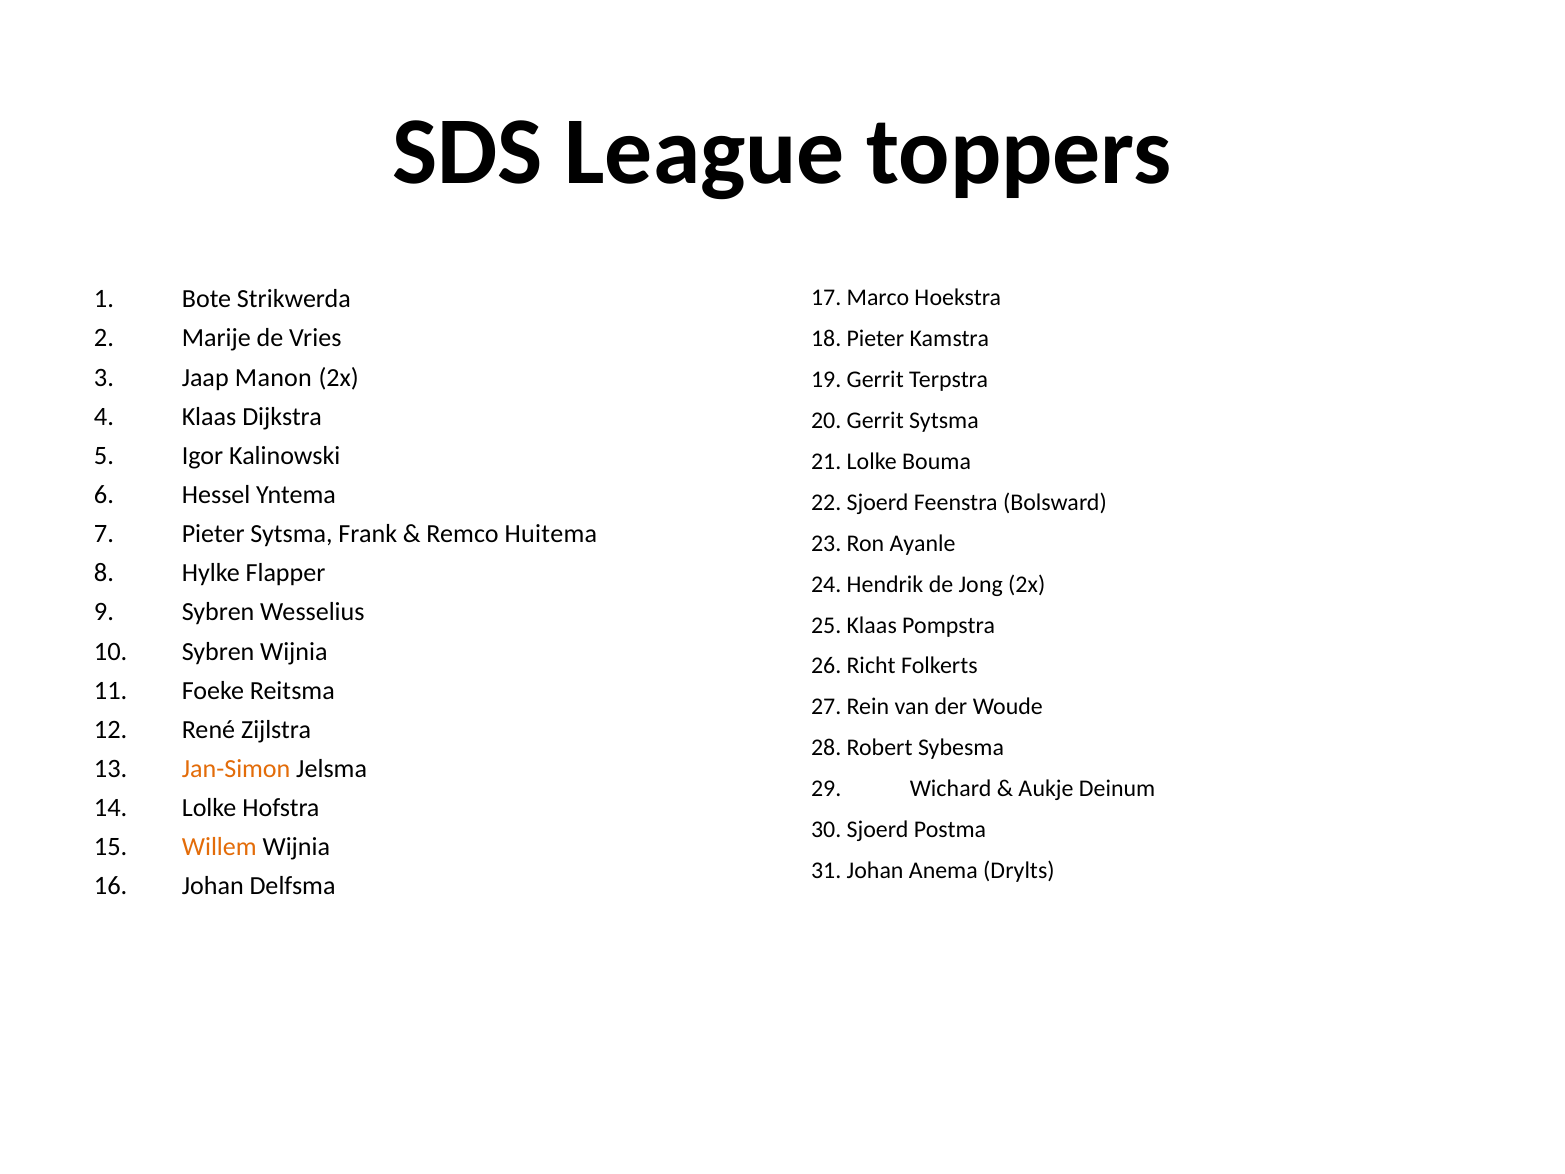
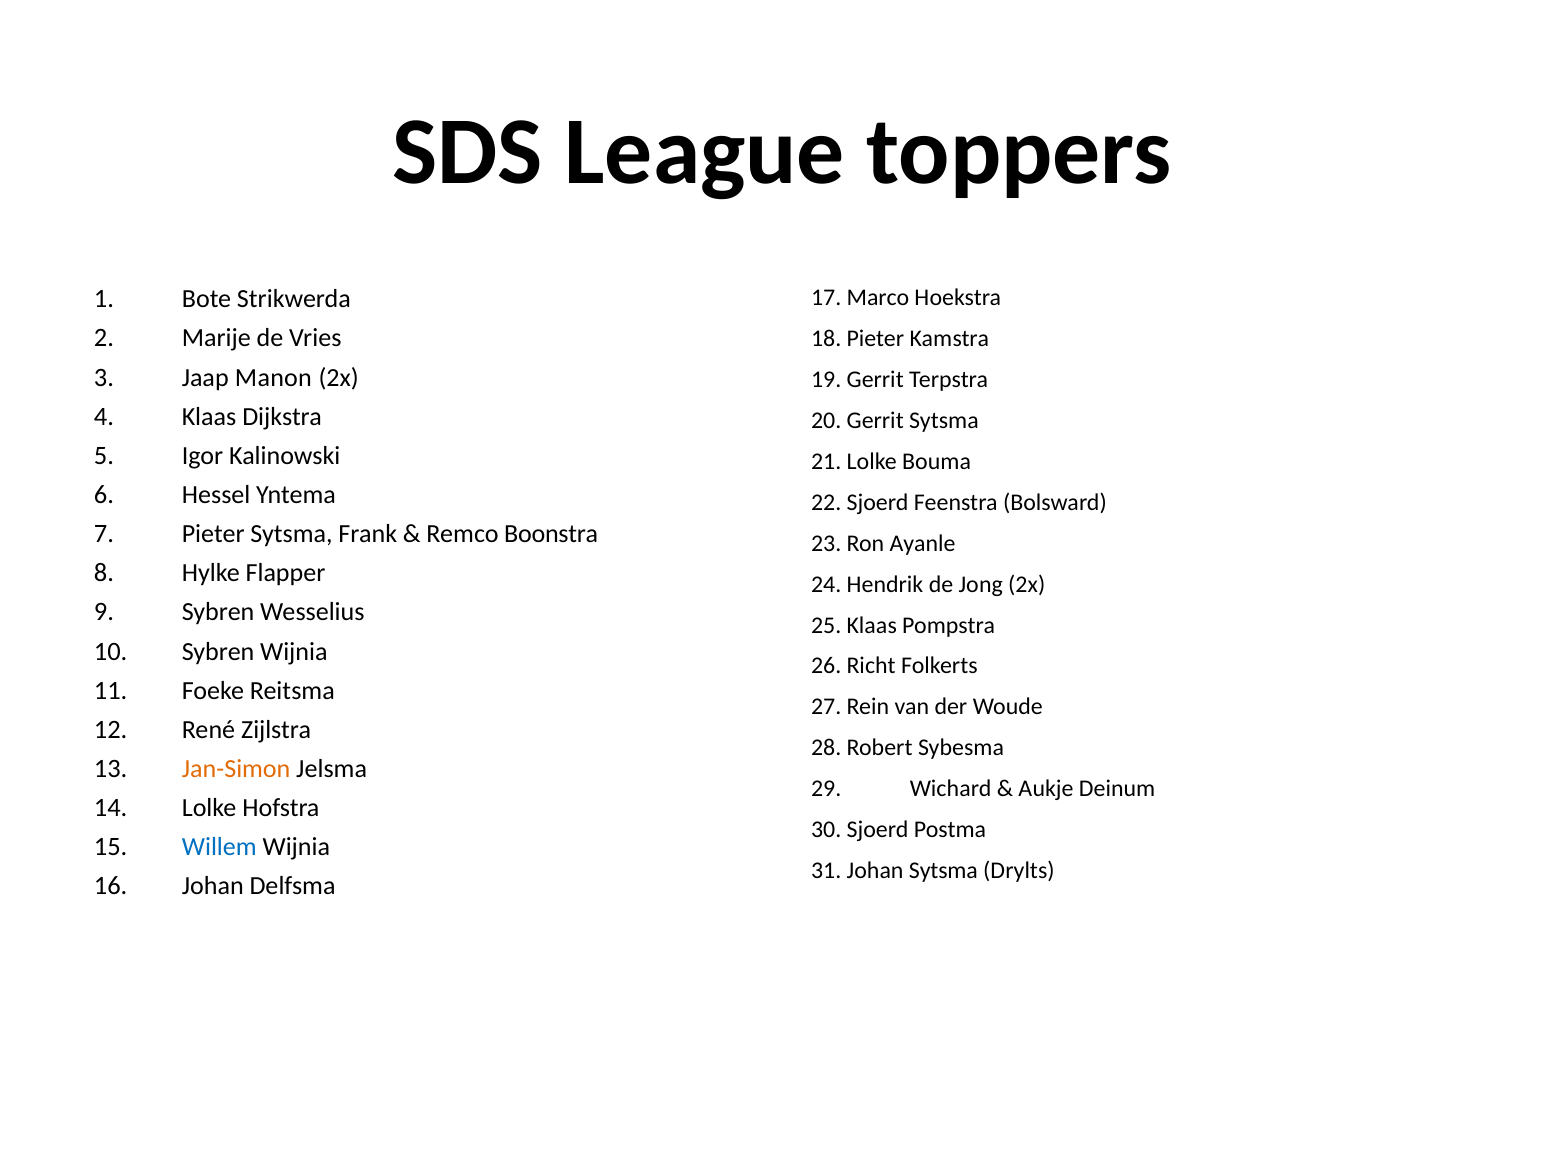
Huitema: Huitema -> Boonstra (551, 534)
Willem colour: orange -> blue (219, 847)
Anema: Anema -> Sytsma (943, 870)
